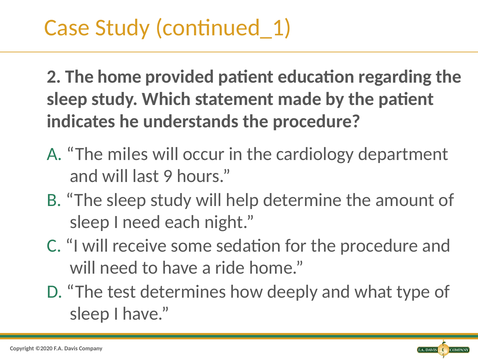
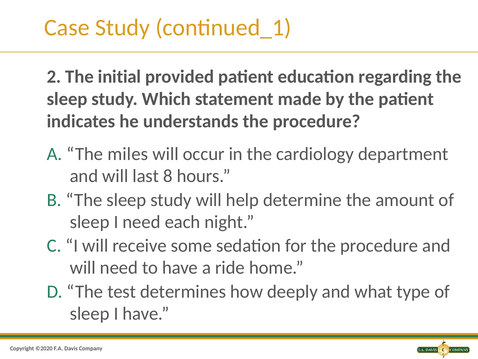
The home: home -> initial (120, 77)
9: 9 -> 8 (168, 176)
